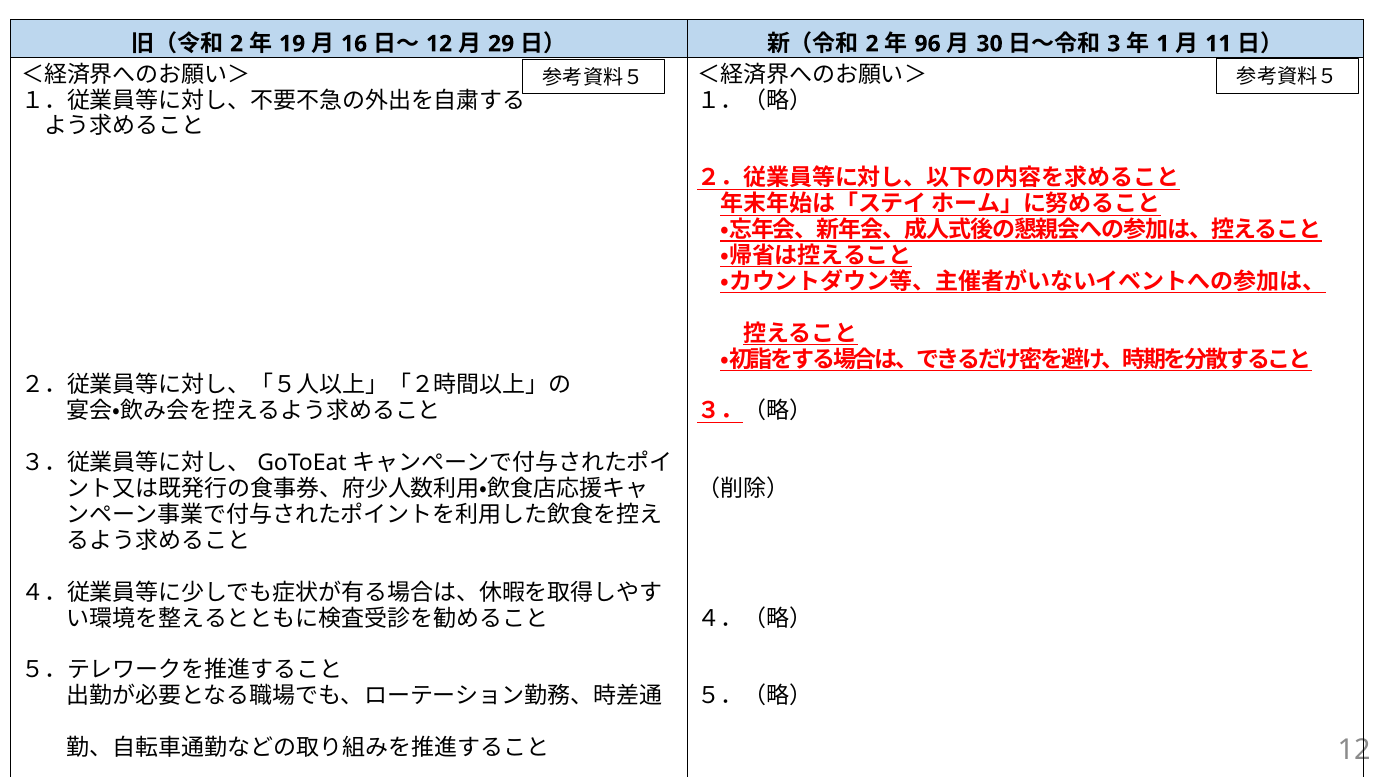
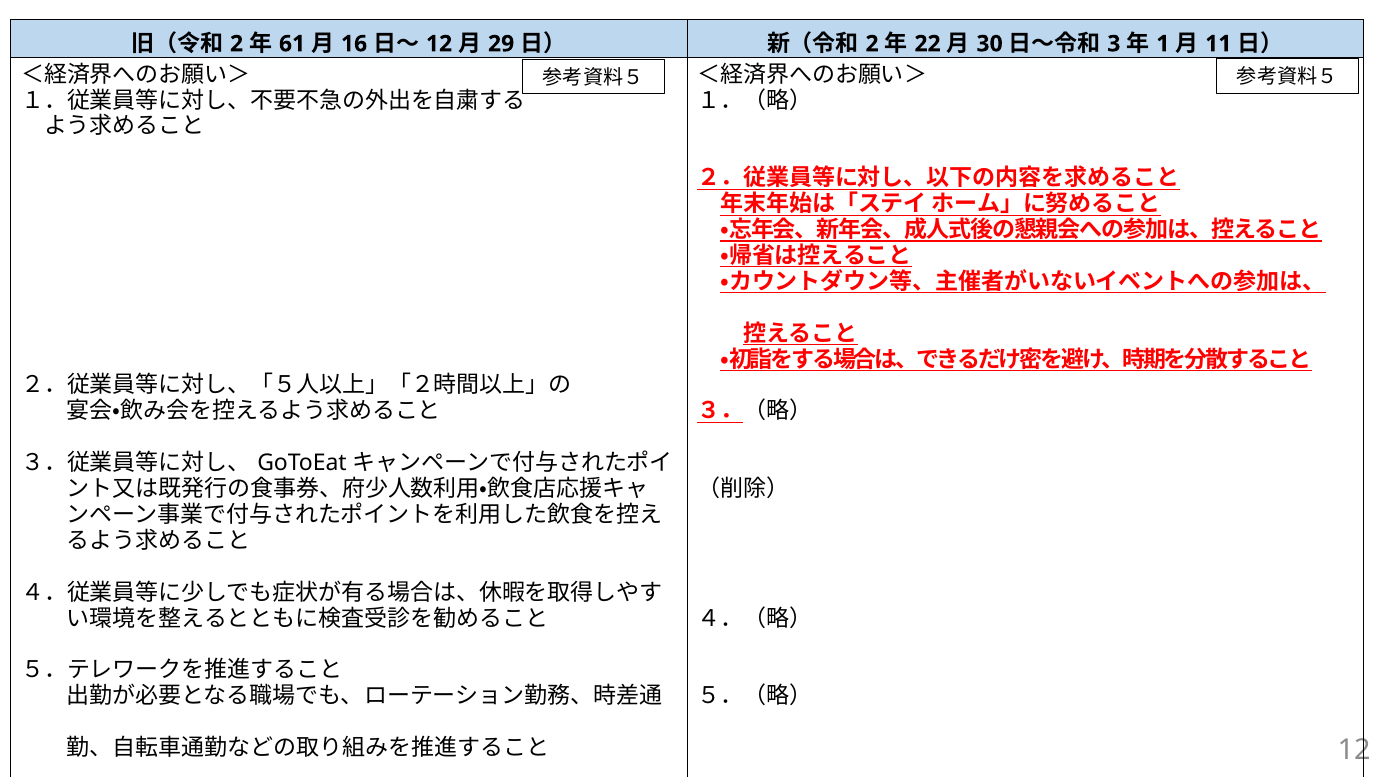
19: 19 -> 61 (292, 44)
96: 96 -> 22 (928, 44)
